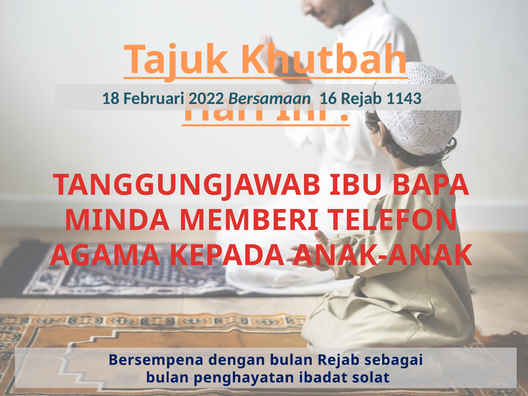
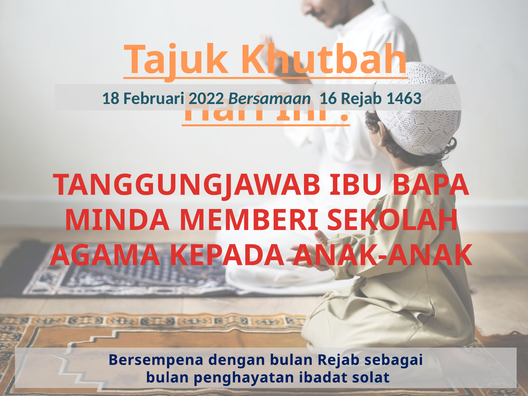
1143: 1143 -> 1463 (404, 98)
TELEFON: TELEFON -> SEKOLAH (393, 220)
